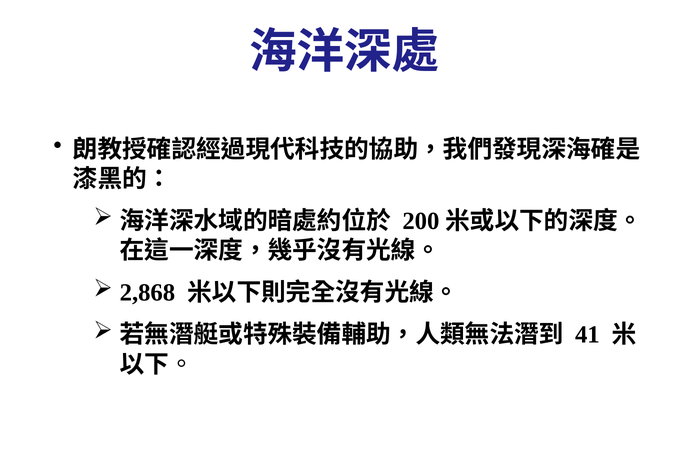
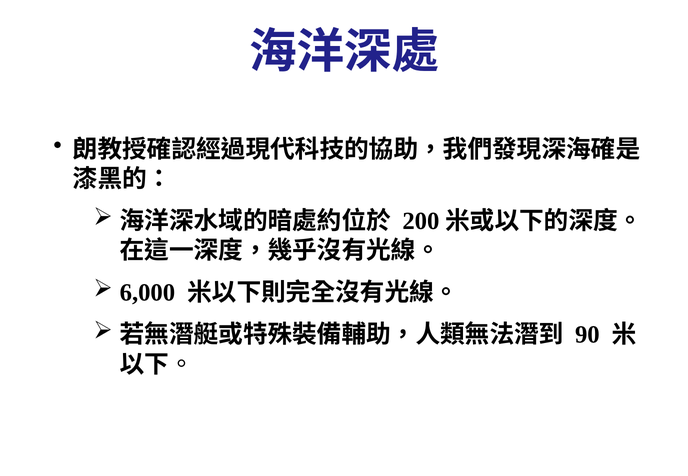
2,868: 2,868 -> 6,000 (147, 293)
41: 41 -> 90 (587, 335)
